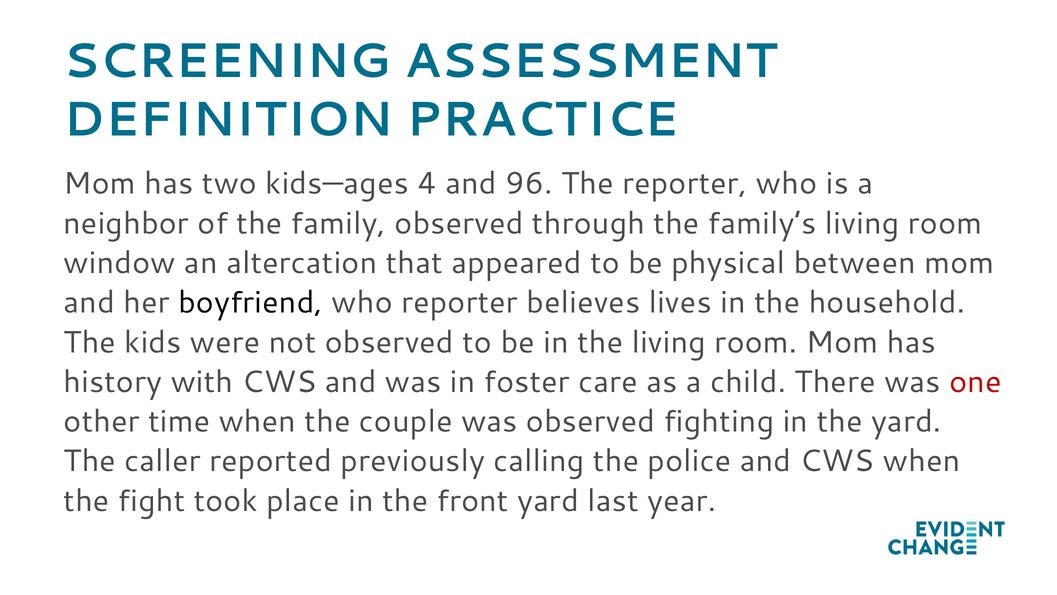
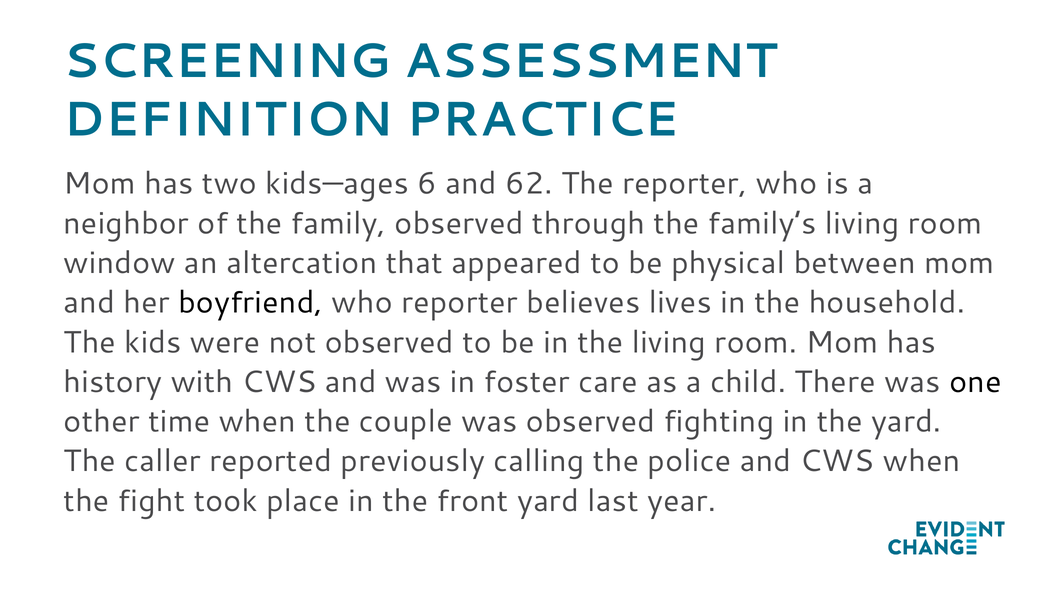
4: 4 -> 6 (427, 184)
96: 96 -> 62 (529, 184)
one colour: red -> black (975, 382)
